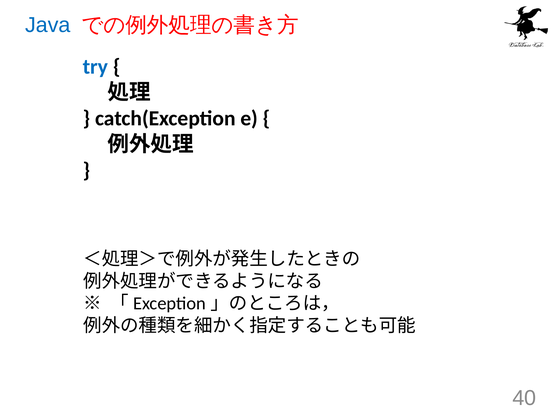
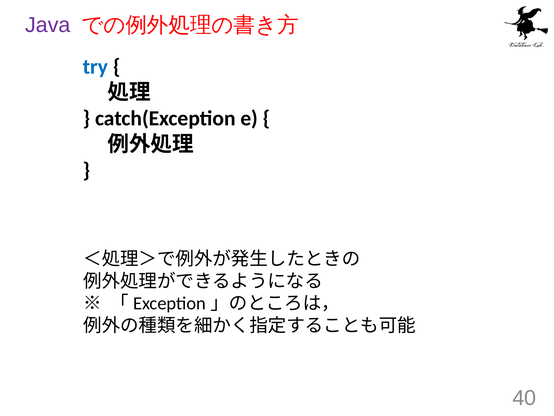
Java colour: blue -> purple (48, 25)
